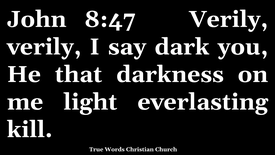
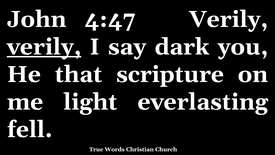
8:47: 8:47 -> 4:47 (110, 19)
verily underline: none -> present (44, 47)
darkness: darkness -> scripture (170, 74)
kill: kill -> fell (30, 129)
